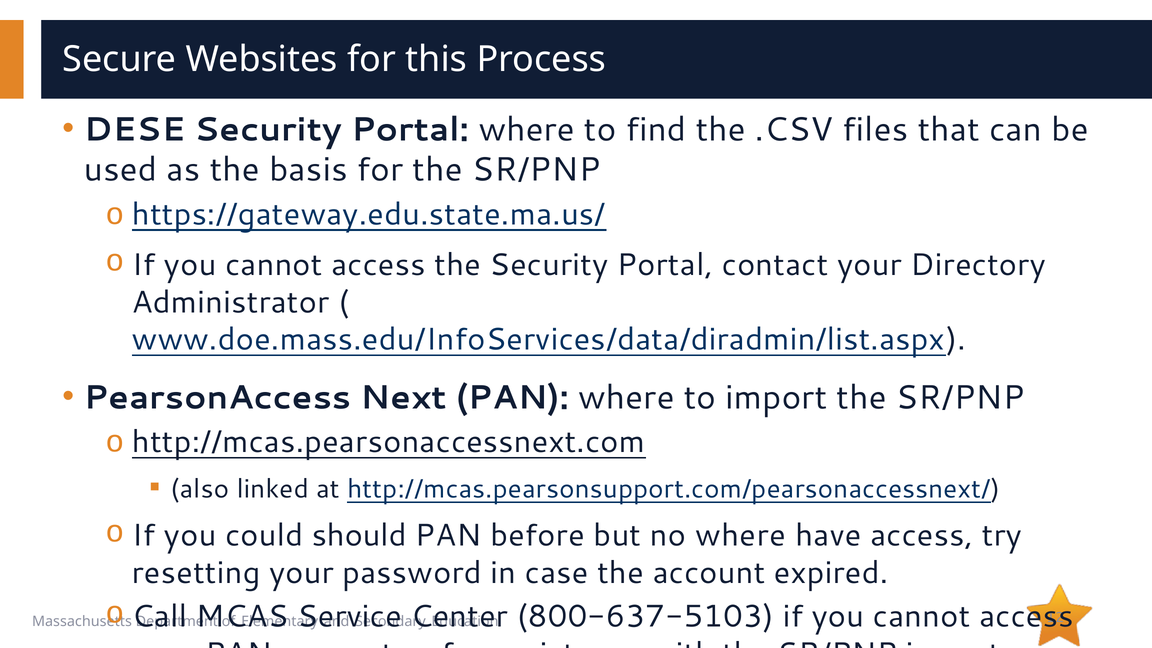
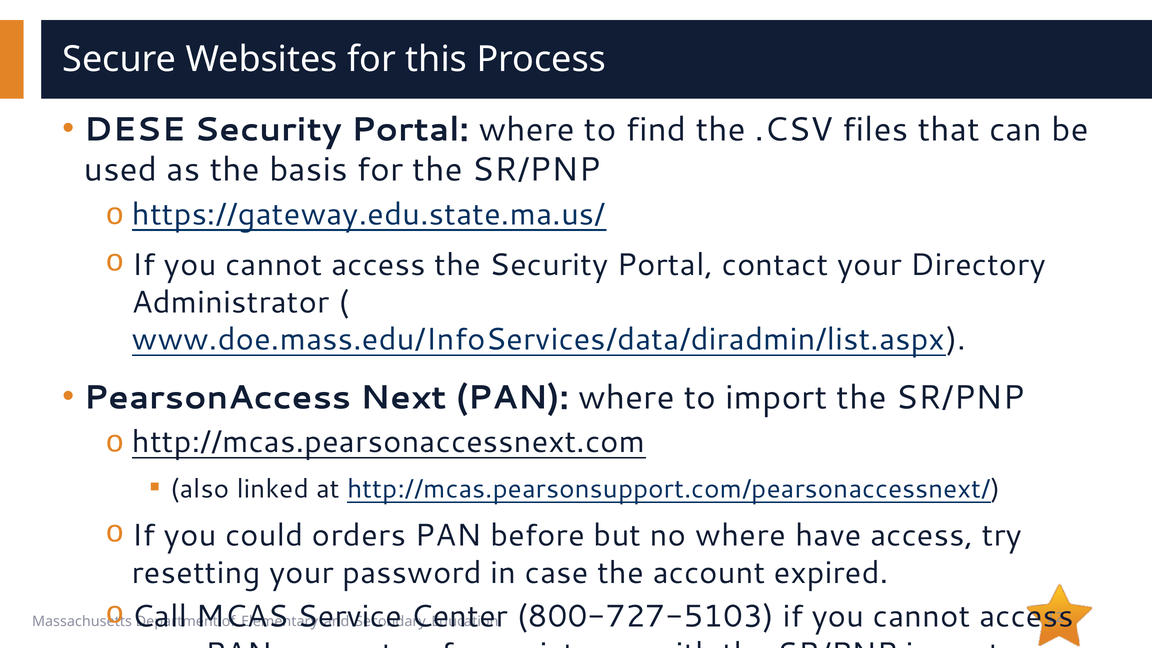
should: should -> orders (359, 536)
800-637-5103: 800-637-5103 -> 800-727-5103 (645, 616)
